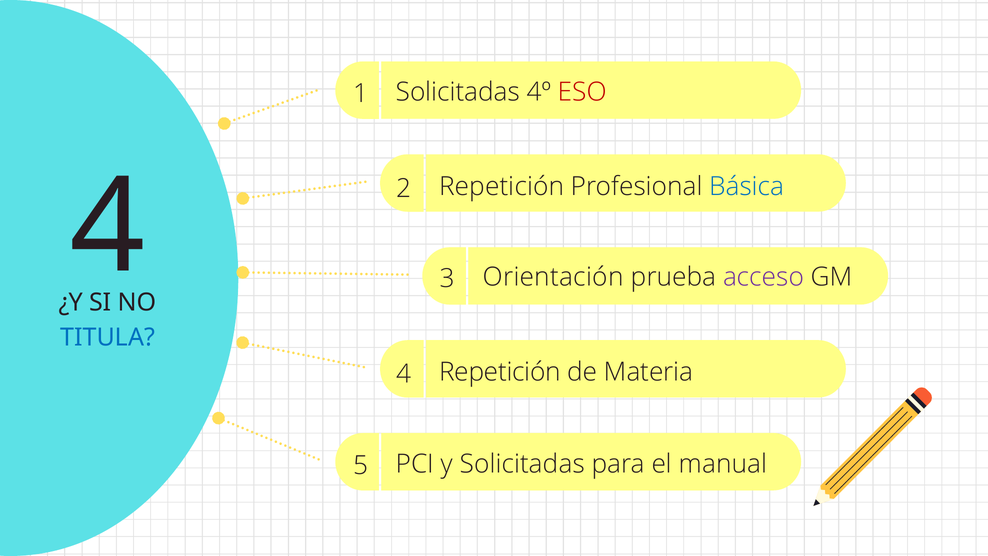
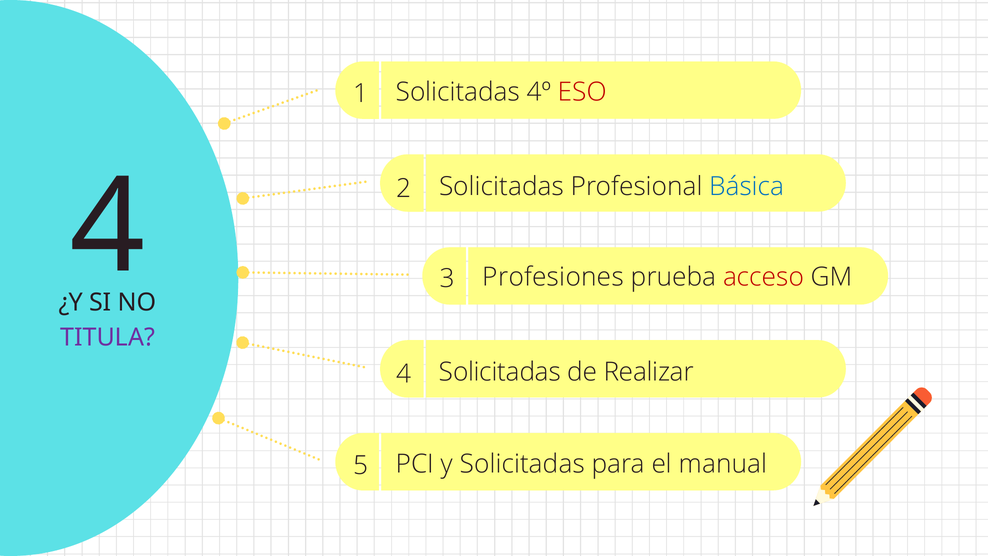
2 Repetición: Repetición -> Solicitadas (502, 187)
Orientación: Orientación -> Profesiones (553, 277)
acceso colour: purple -> red (763, 277)
TITULA colour: blue -> purple (108, 337)
4 Repetición: Repetición -> Solicitadas (500, 372)
Materia: Materia -> Realizar (649, 372)
